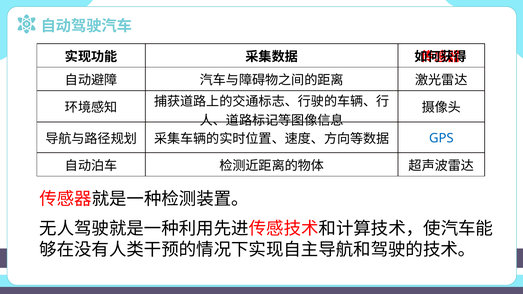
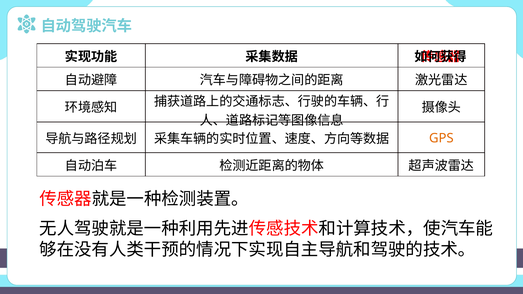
GPS colour: blue -> orange (441, 138)
